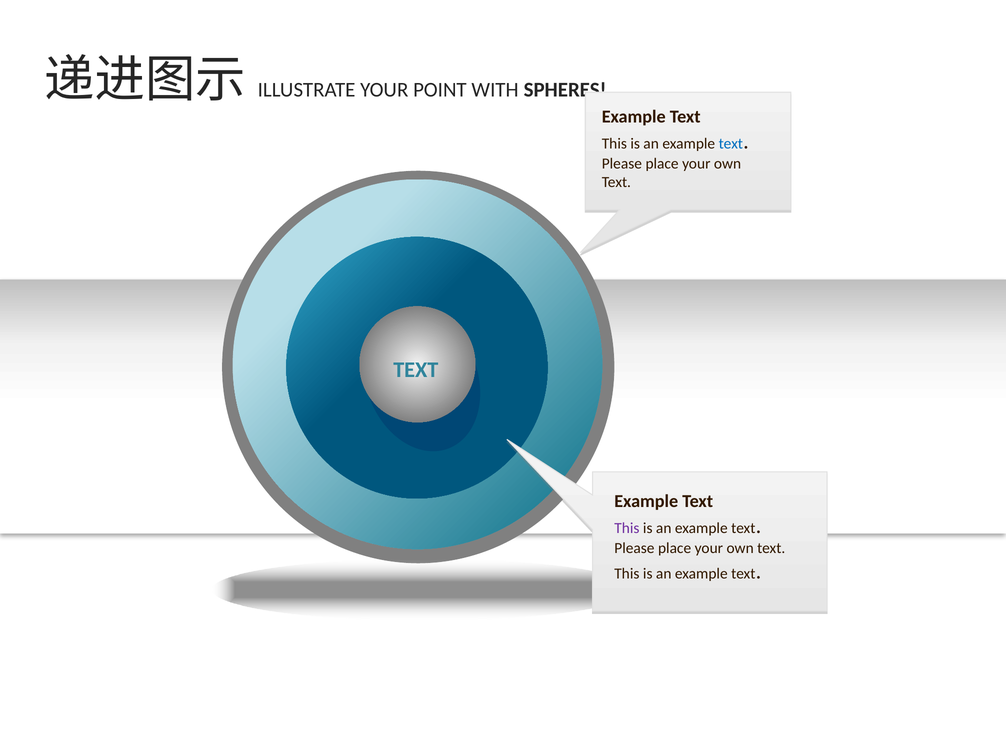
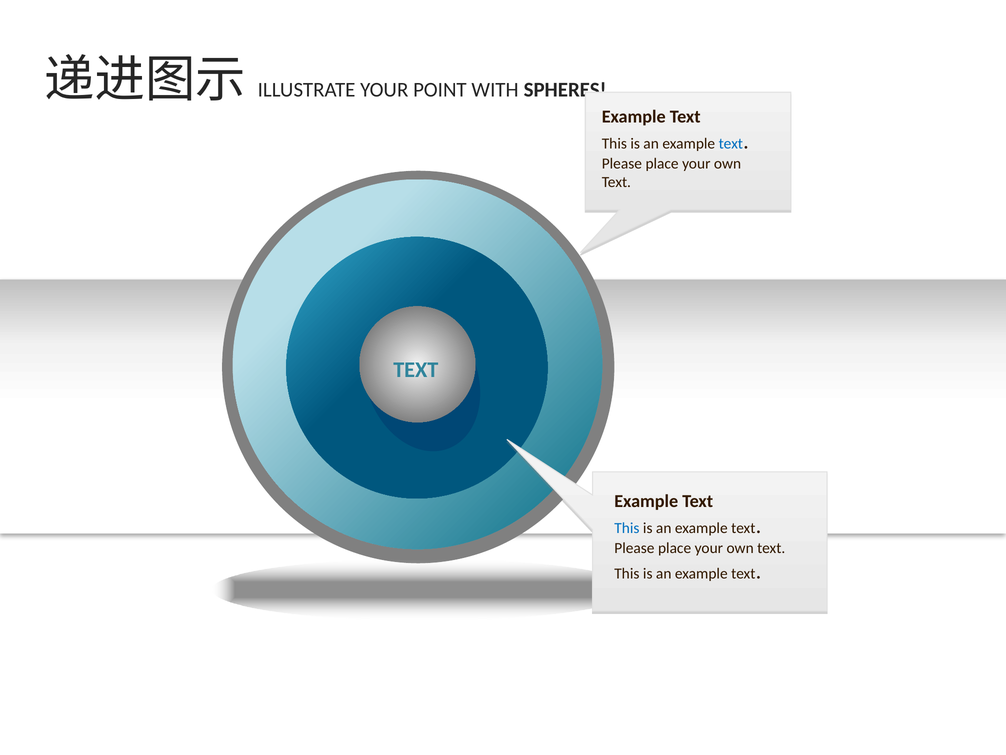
This colour: purple -> blue (627, 528)
